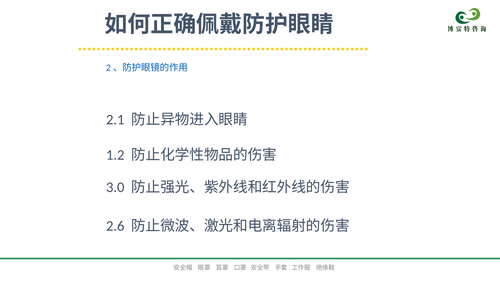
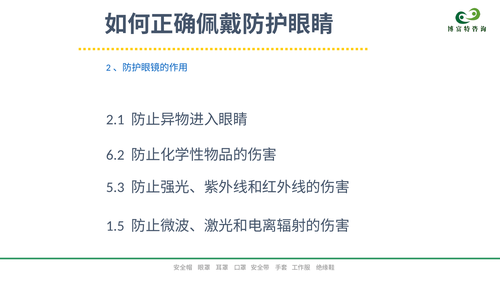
1.2: 1.2 -> 6.2 (115, 155)
3.0: 3.0 -> 5.3 (115, 188)
2.6: 2.6 -> 1.5 (115, 226)
